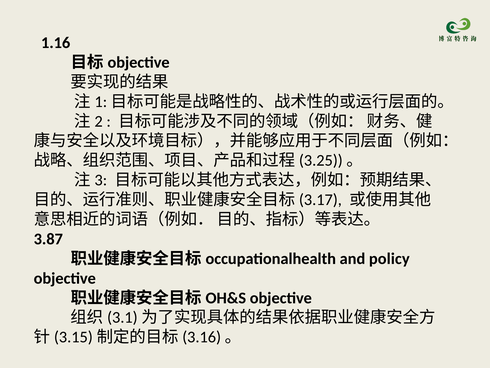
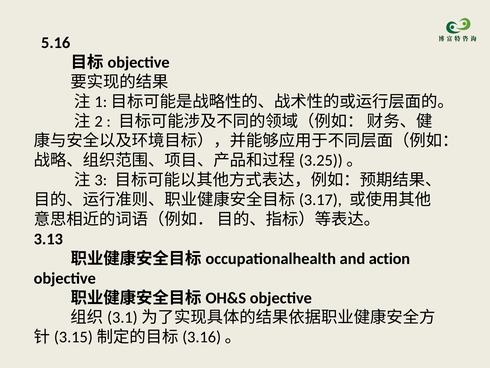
1.16: 1.16 -> 5.16 (56, 43)
3.87: 3.87 -> 3.13 (48, 239)
policy: policy -> action (389, 258)
